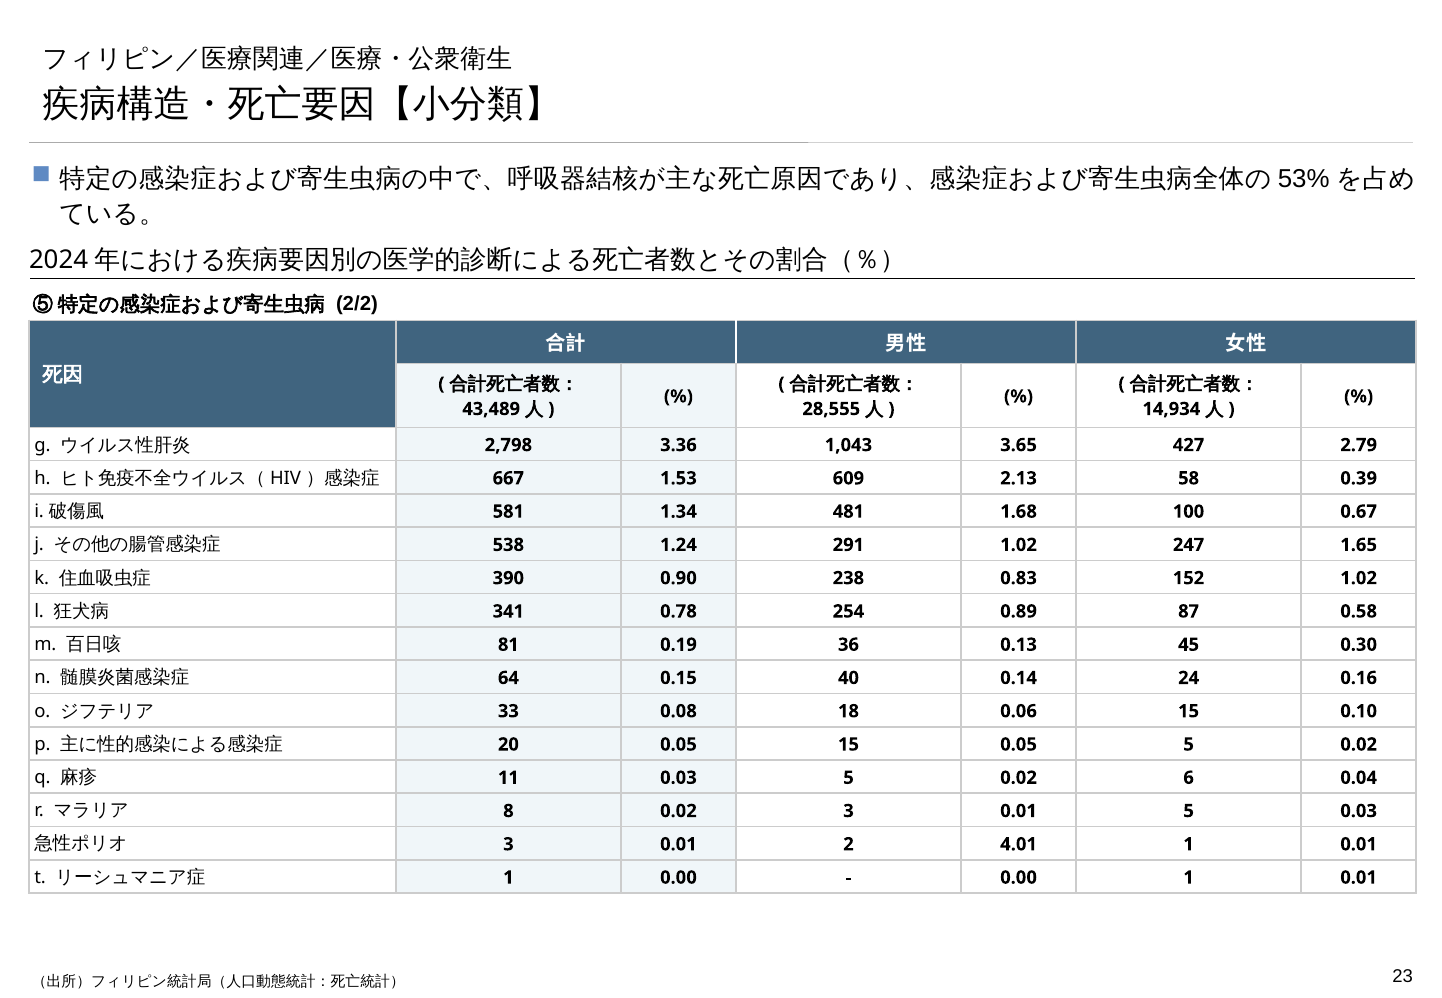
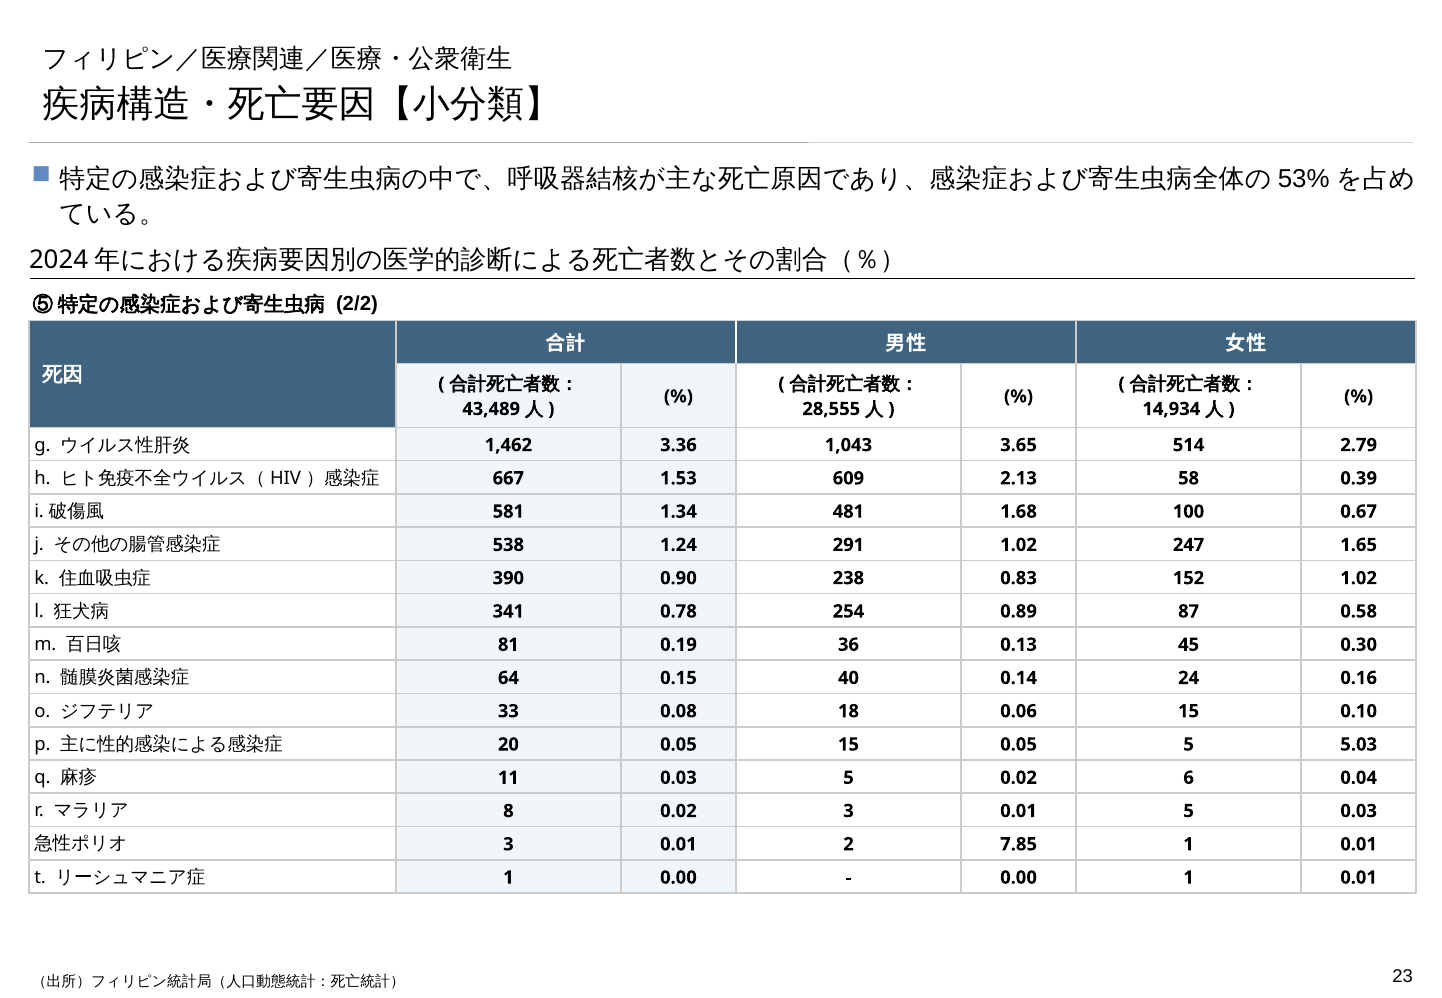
2,798: 2,798 -> 1,462 (508, 445)
427: 427 -> 514 (1189, 445)
0.05 5 0.02: 0.02 -> 5.03 (1359, 745)
4.01: 4.01 -> 7.85 (1019, 845)
